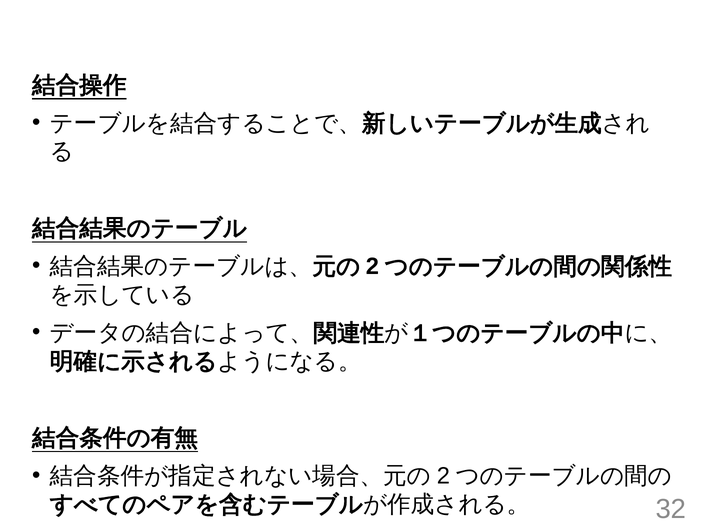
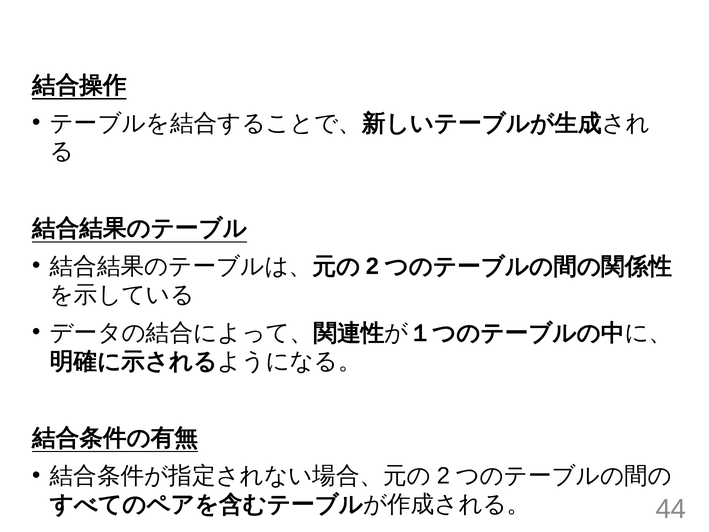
32: 32 -> 44 (671, 509)
